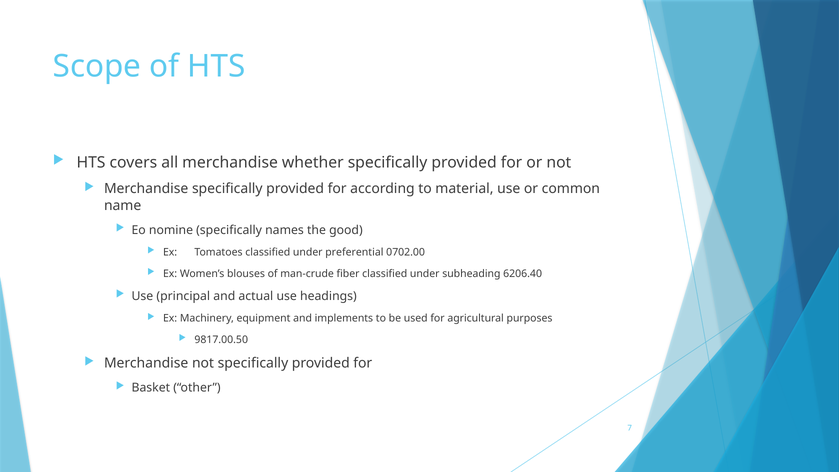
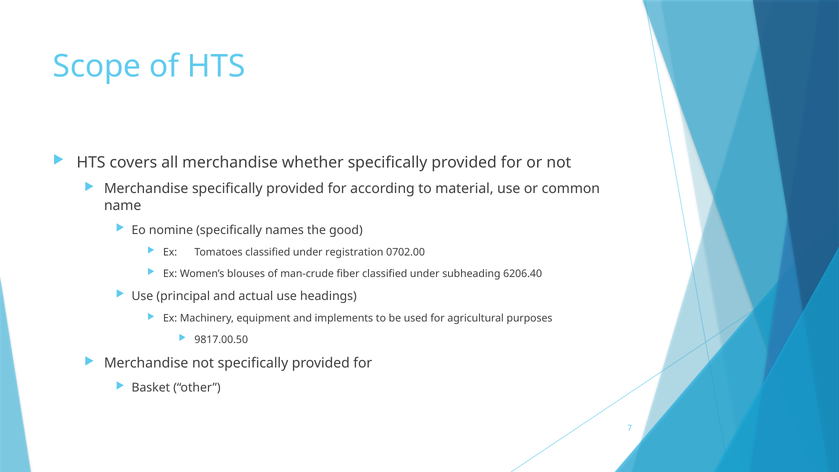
preferential: preferential -> registration (354, 252)
